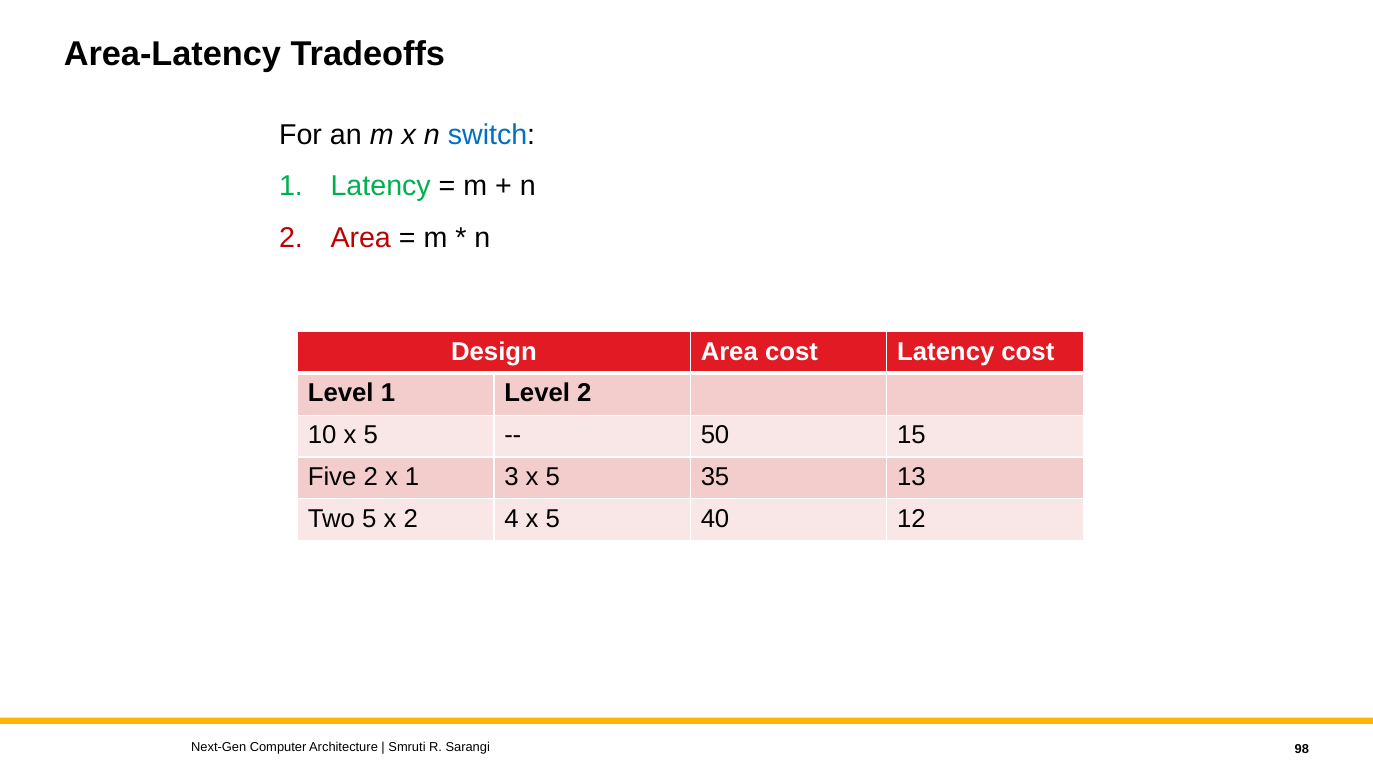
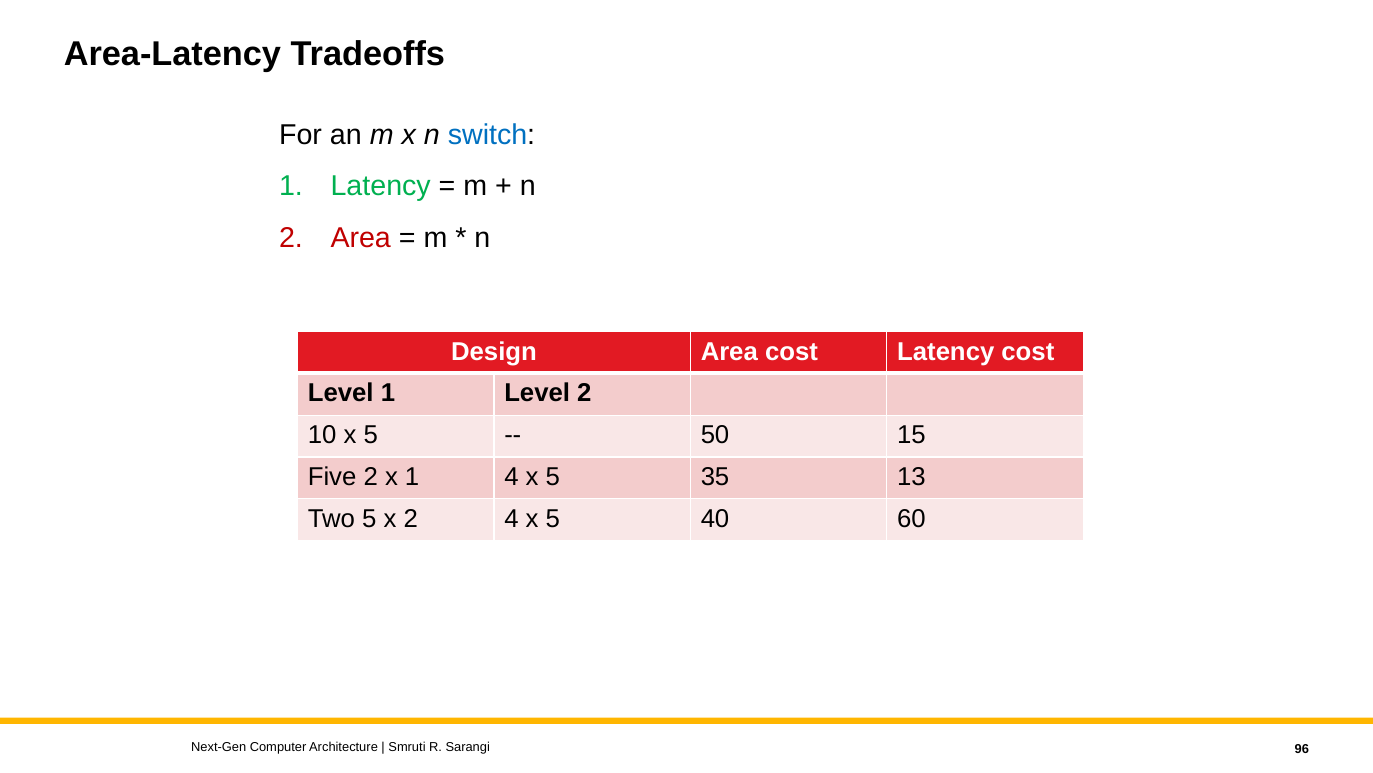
1 3: 3 -> 4 (511, 477)
12: 12 -> 60 (911, 518)
98: 98 -> 96 (1302, 749)
